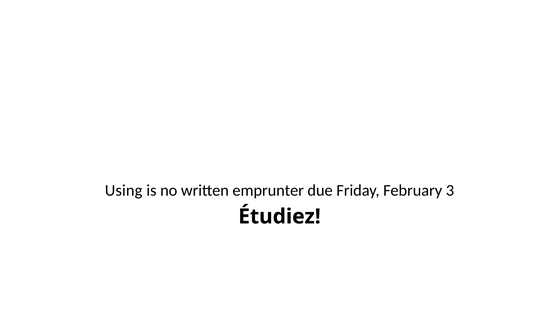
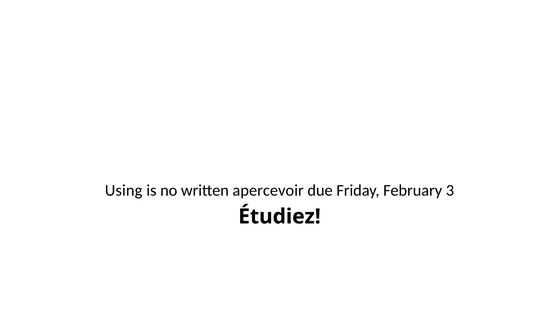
emprunter: emprunter -> apercevoir (268, 190)
